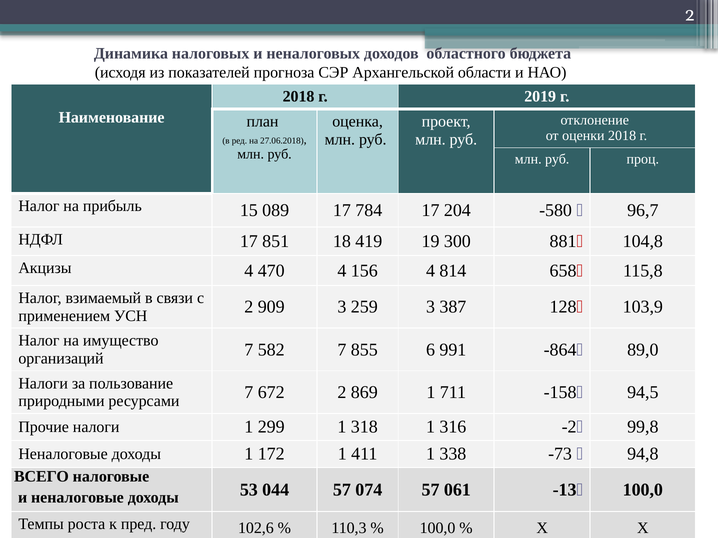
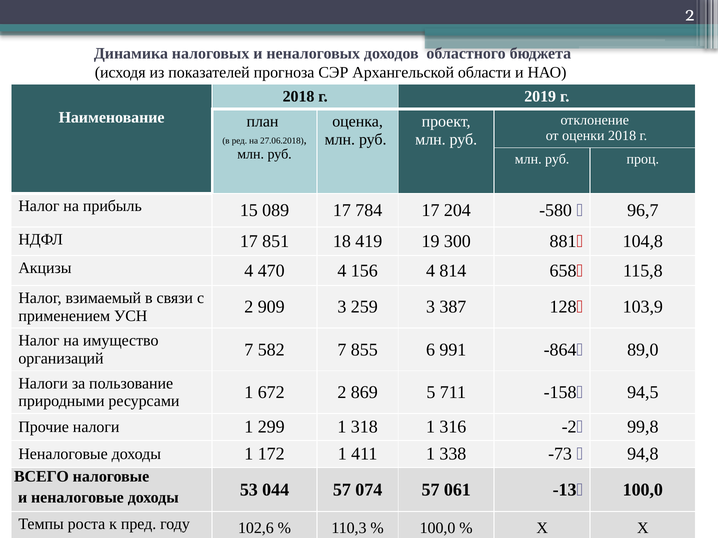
ресурсами 7: 7 -> 1 (249, 393)
869 1: 1 -> 5 (431, 393)
